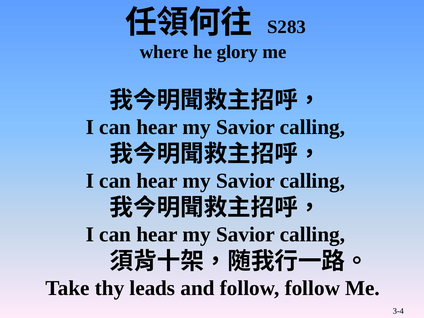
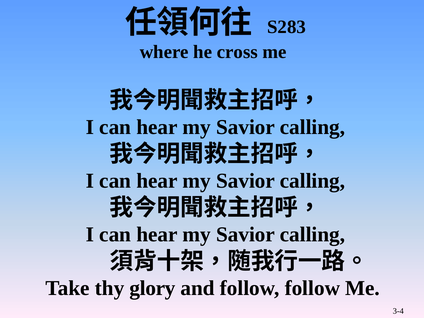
glory: glory -> cross (237, 52)
leads: leads -> glory (152, 288)
